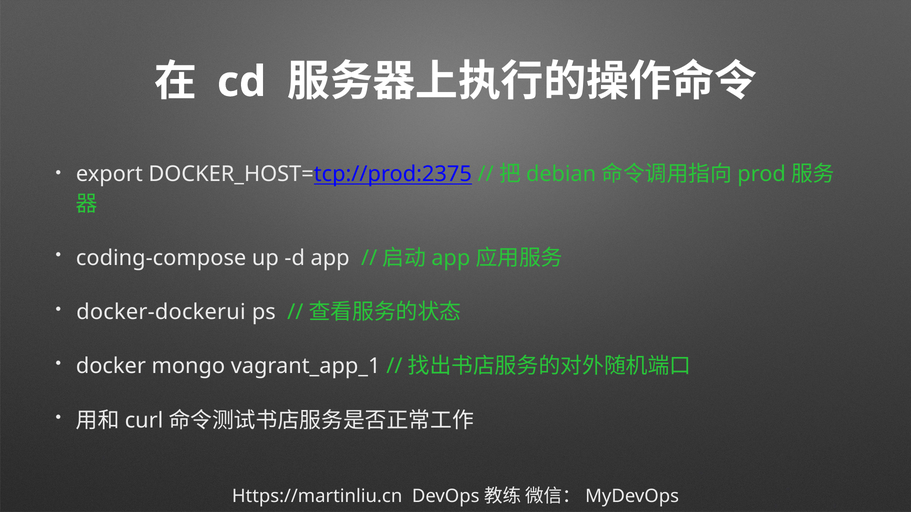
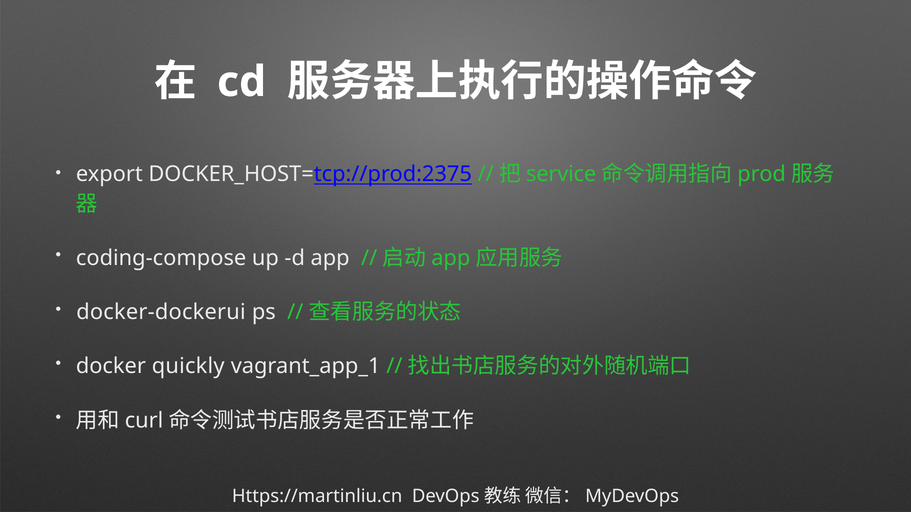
debian: debian -> service (561, 174)
mongo: mongo -> quickly (188, 367)
